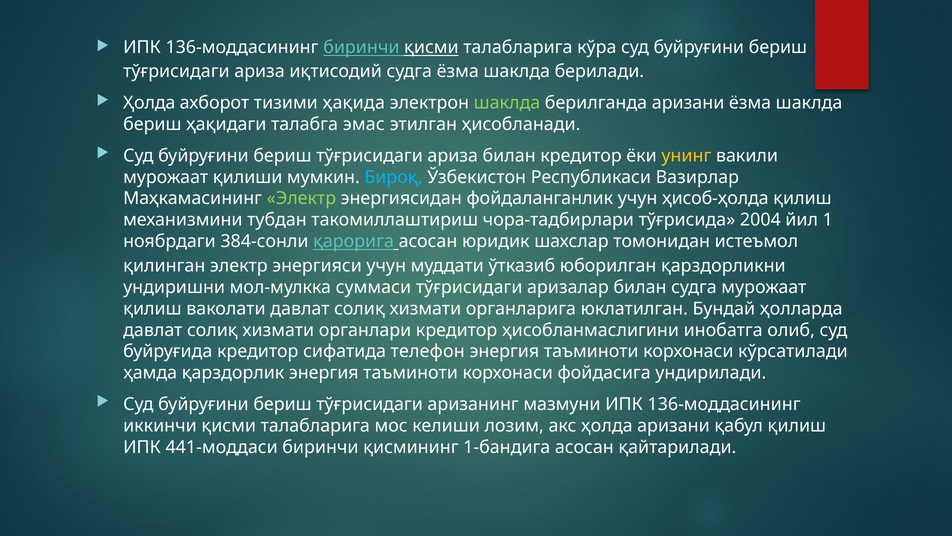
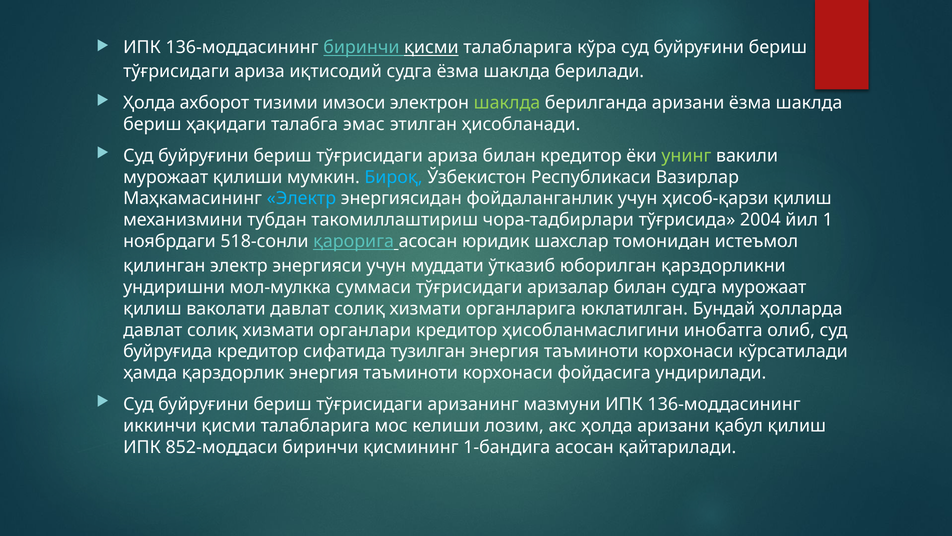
ҳақида: ҳақида -> имзоси (354, 103)
унинг colour: yellow -> light green (686, 156)
Электр colour: light green -> light blue (301, 198)
ҳисоб-ҳолда: ҳисоб-ҳолда -> ҳисоб-қарзи (715, 198)
384-сонли: 384-сонли -> 518-сонли (264, 241)
телефон: телефон -> тузилган (428, 351)
441-моддаси: 441-моддаси -> 852-моддаси (222, 447)
